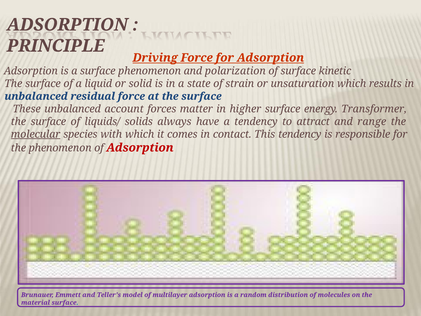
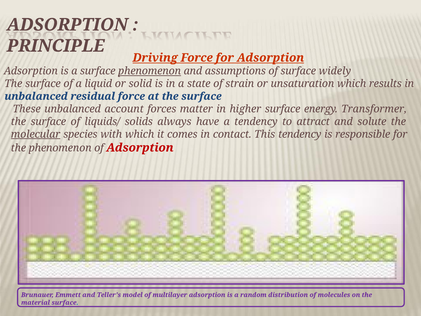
phenomenon underline: none -> present (150, 71)
polarization: polarization -> assumptions (235, 71)
kinetic: kinetic -> widely (335, 71)
range: range -> solute (372, 121)
